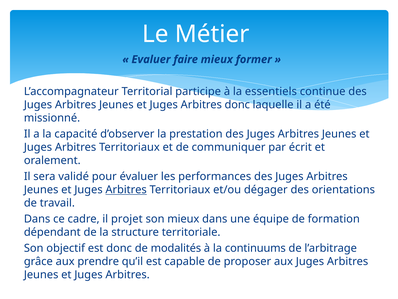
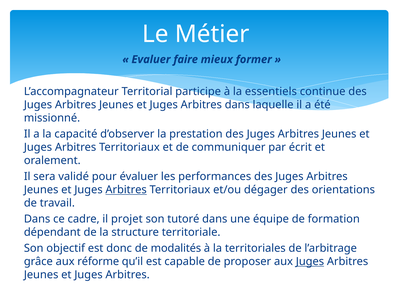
Arbitres donc: donc -> dans (237, 104)
son mieux: mieux -> tutoré (183, 219)
continuums: continuums -> territoriales (255, 248)
prendre: prendre -> réforme (98, 261)
Juges underline: none -> present (310, 261)
